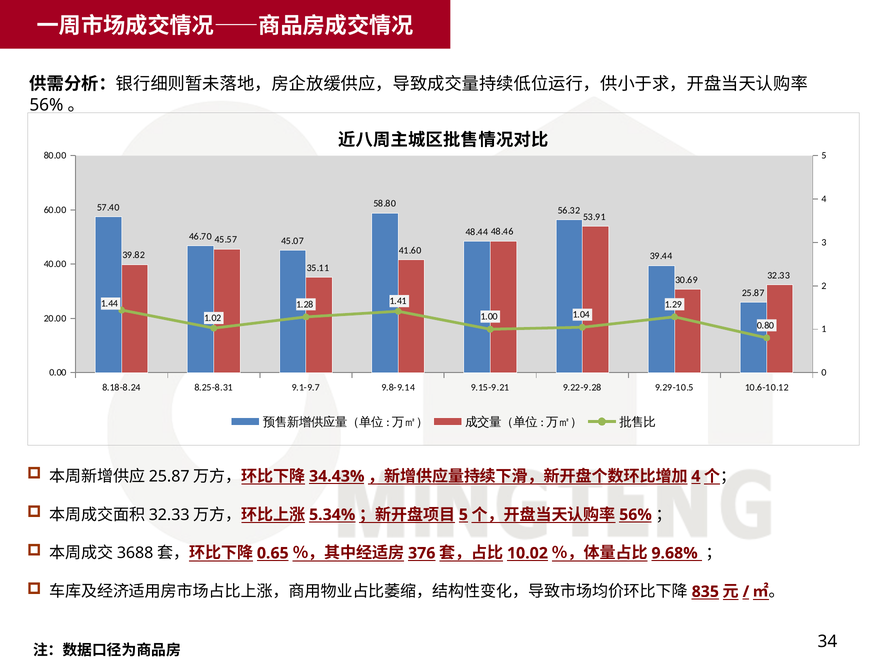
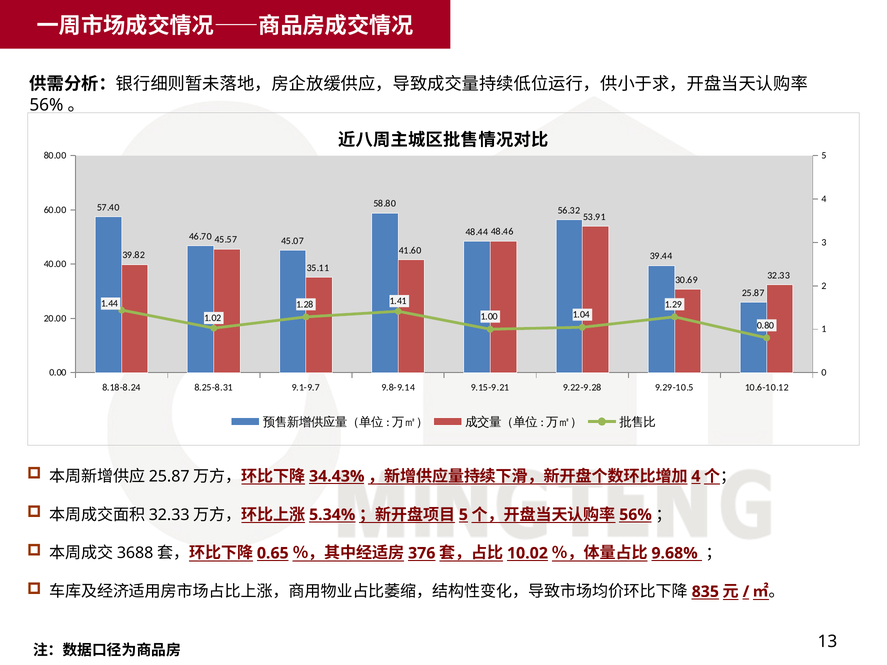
34: 34 -> 13 (827, 642)
